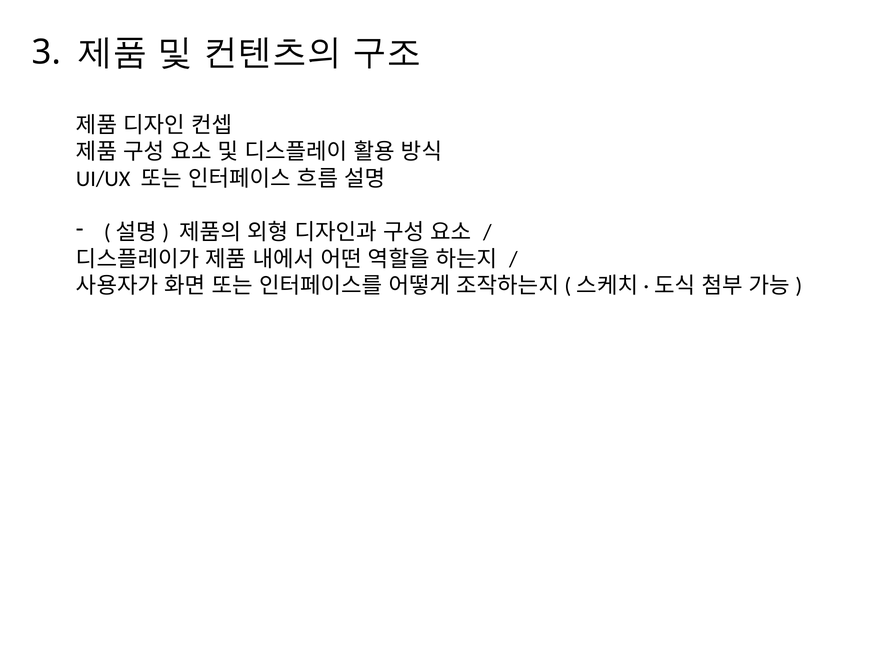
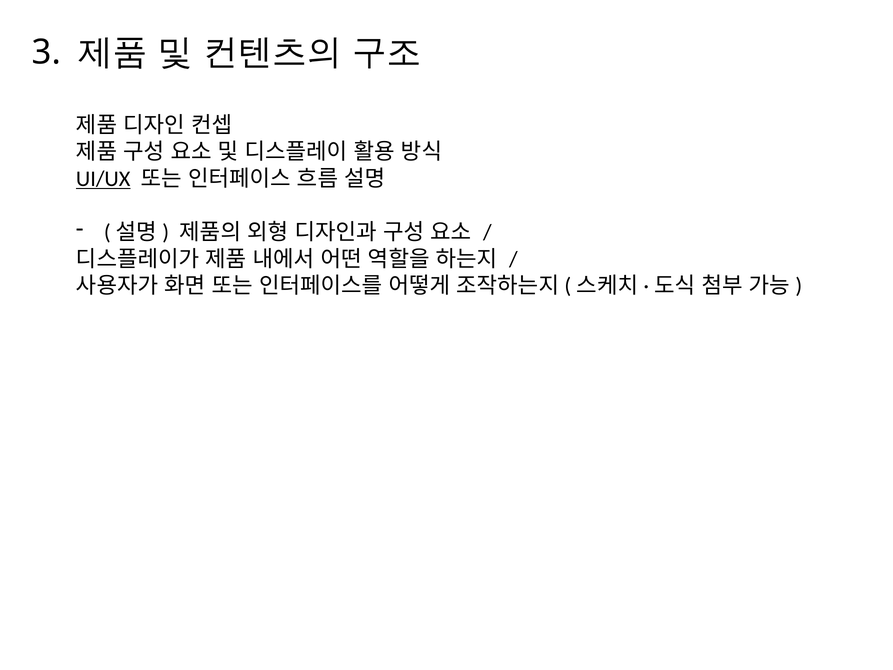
UI/UX underline: none -> present (103, 179)
